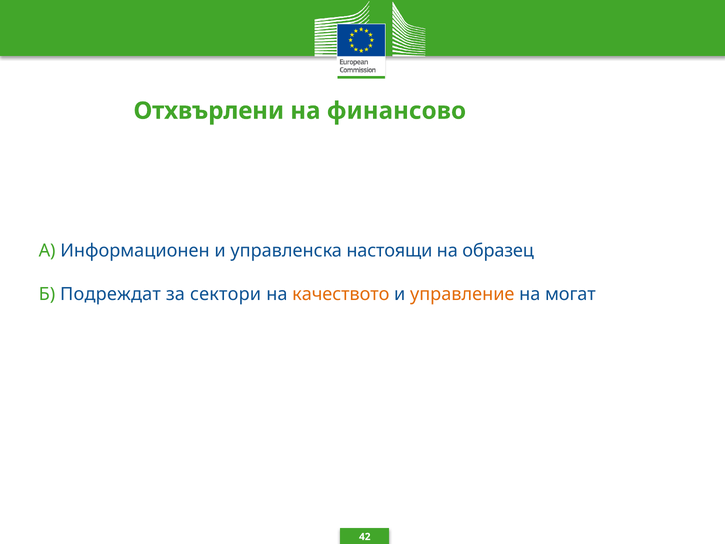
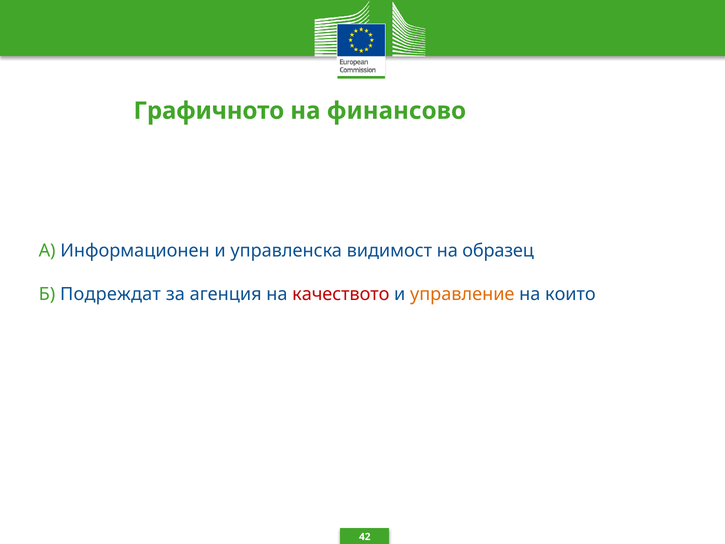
Отхвърлени: Отхвърлени -> Графичното (209, 111)
настоящи: настоящи -> видимост (389, 250)
сектори: сектори -> агенция (226, 294)
качеството colour: orange -> red (341, 294)
могат: могат -> които (570, 294)
